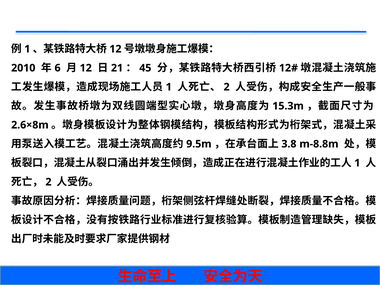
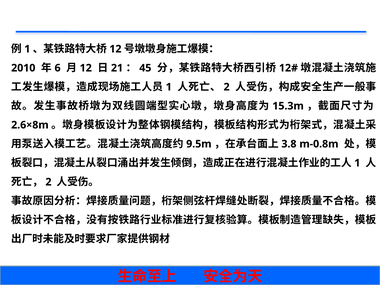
m-8.8m: m-8.8m -> m-0.8m (319, 144)
